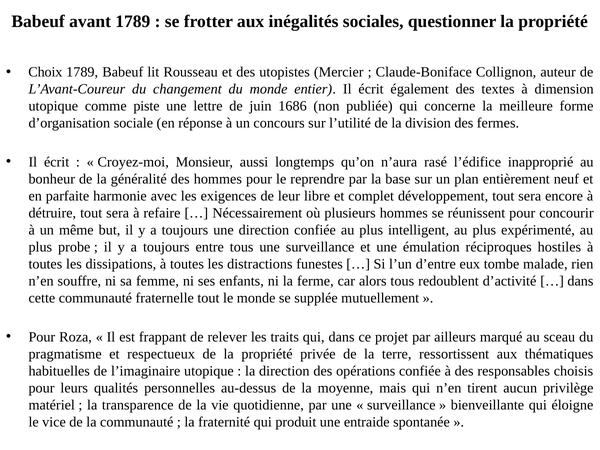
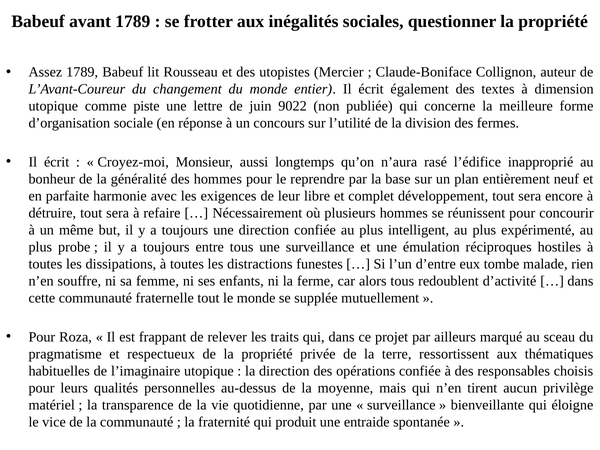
Choix: Choix -> Assez (45, 72)
1686: 1686 -> 9022 (293, 106)
